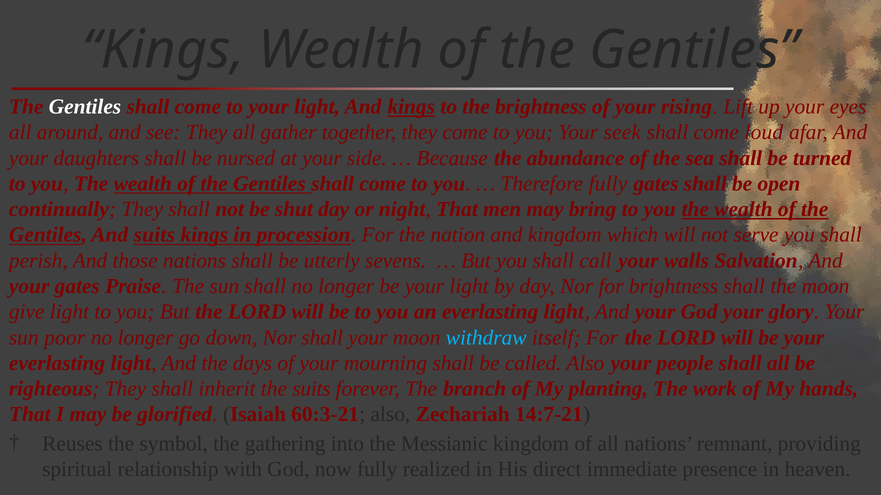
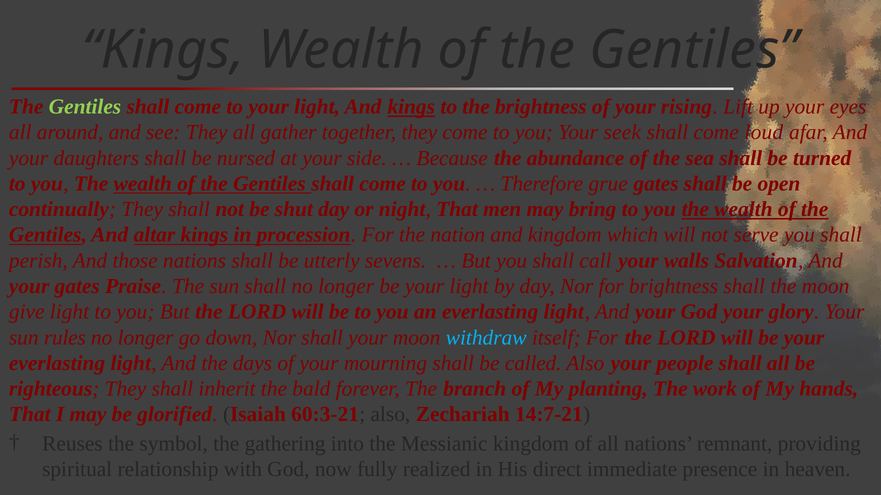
Gentiles colour: white -> light green (85, 107)
Therefore fully: fully -> grue (608, 184)
And suits: suits -> altar (154, 235)
poor: poor -> rules (65, 338)
the suits: suits -> bald (311, 389)
